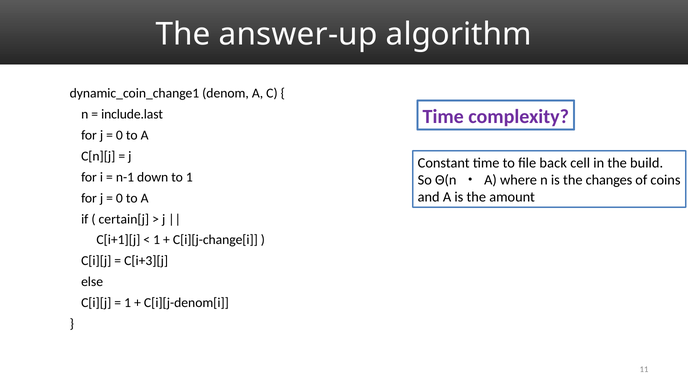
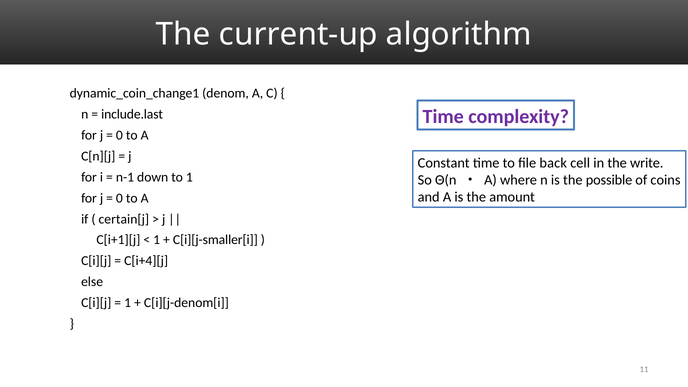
answer-up: answer-up -> current-up (298, 34)
build: build -> write (647, 163)
changes: changes -> possible (609, 180)
C[i][j-change[i: C[i][j-change[i -> C[i][j-smaller[i (215, 240)
C[i+3][j: C[i+3][j -> C[i+4][j (146, 261)
